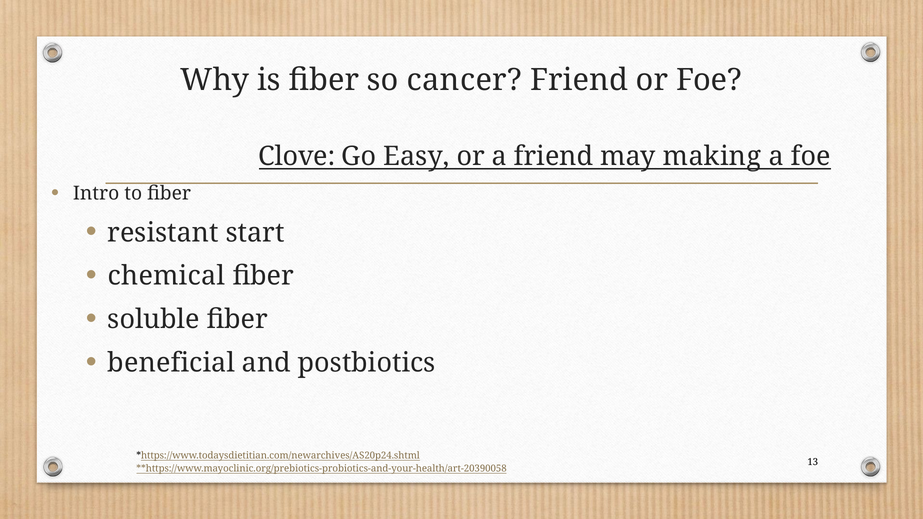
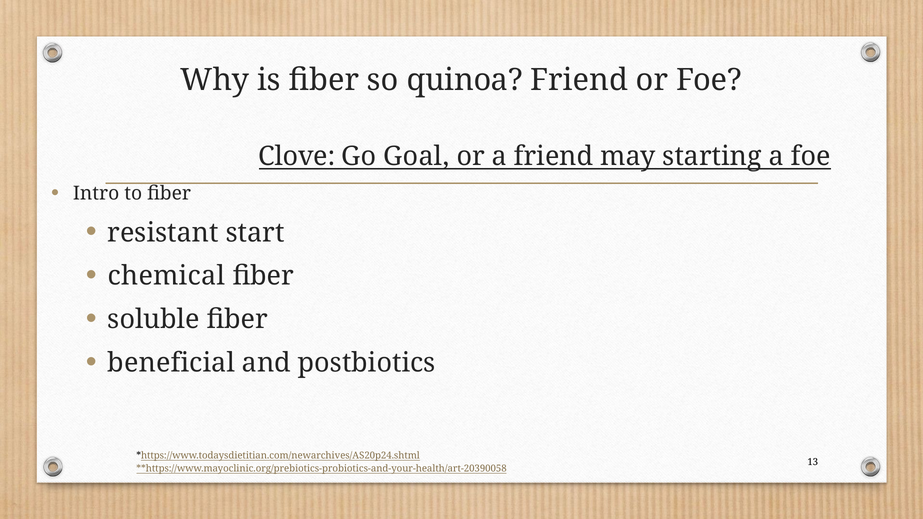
cancer: cancer -> quinoa (465, 80)
Easy: Easy -> Goal (416, 157)
making: making -> starting (712, 157)
